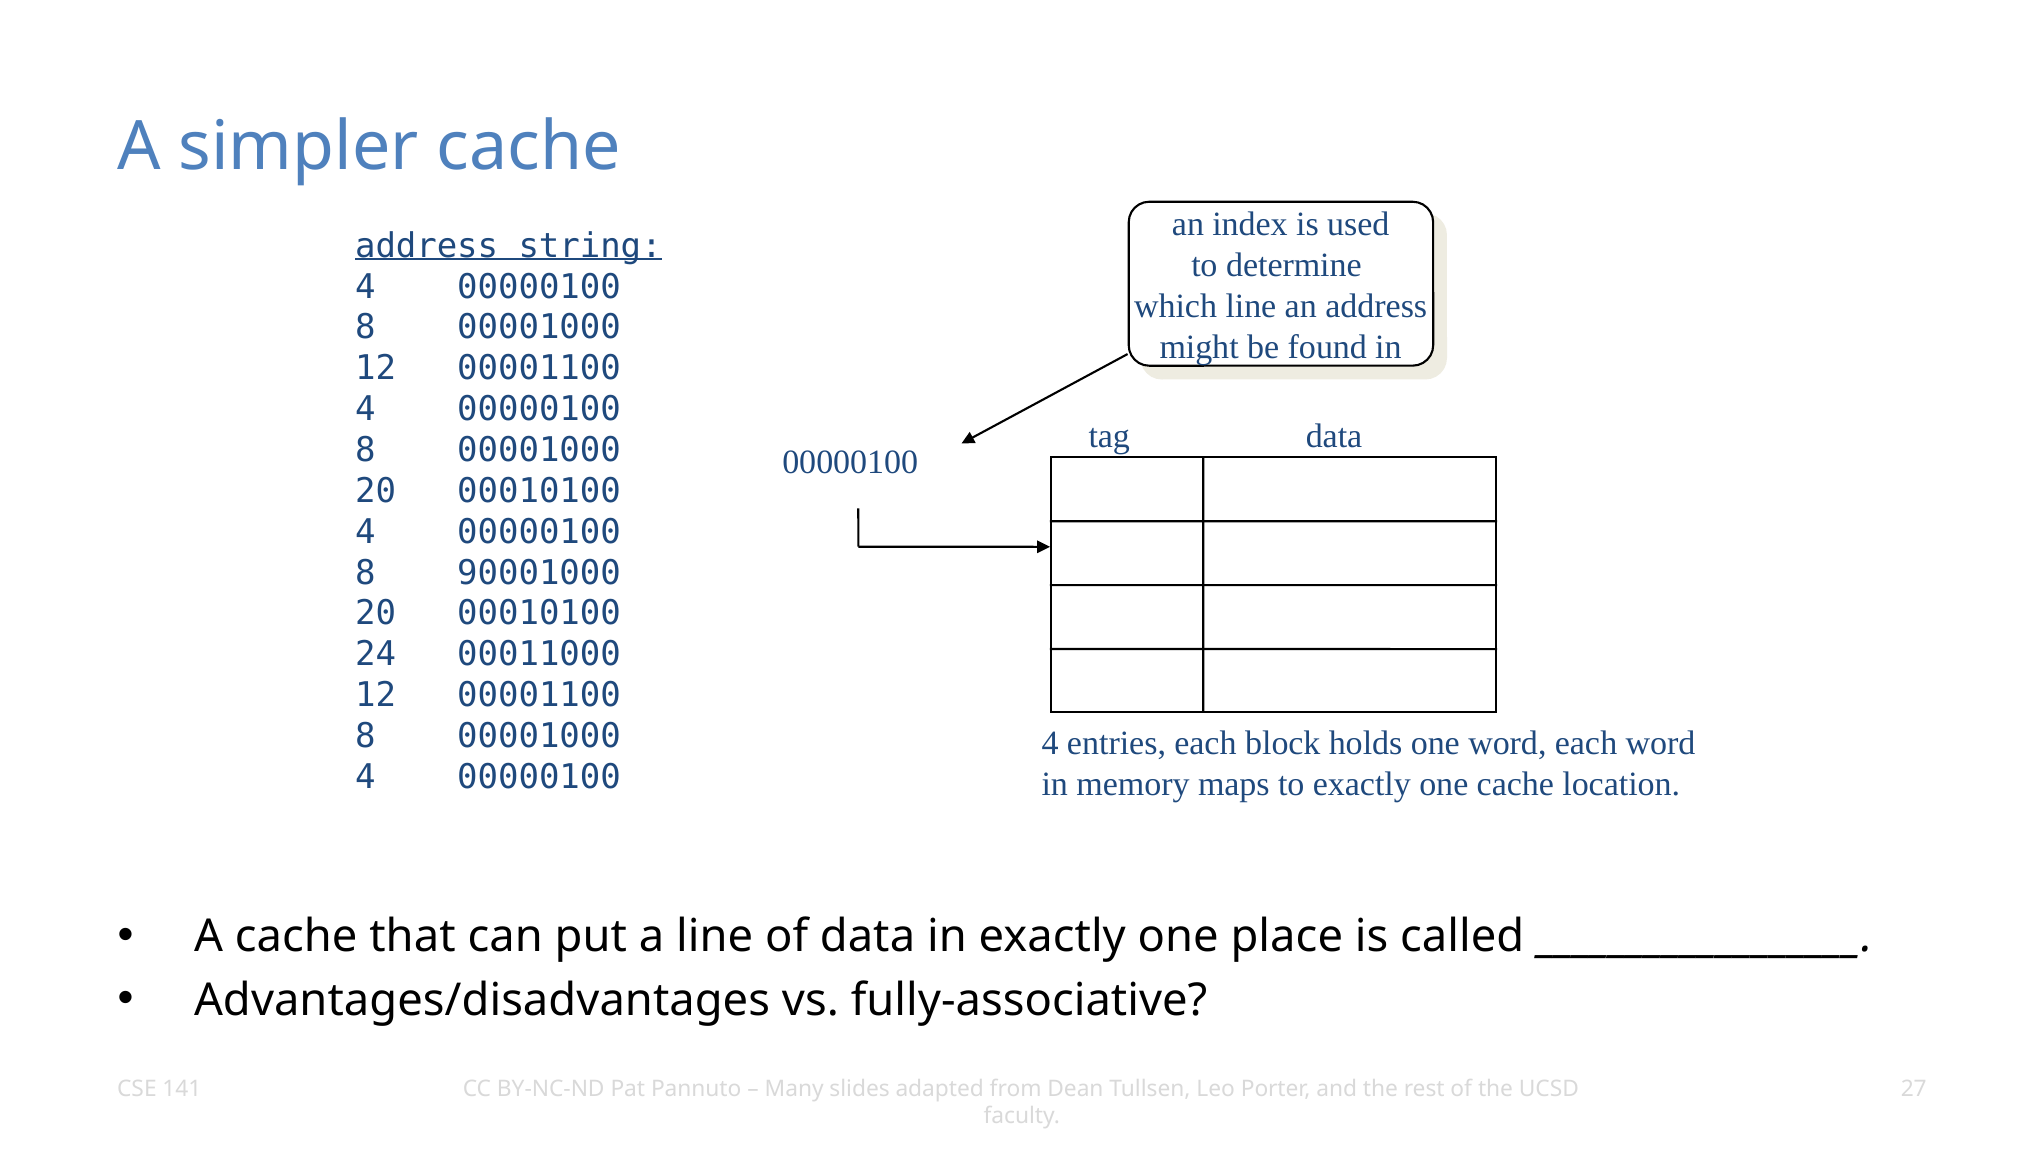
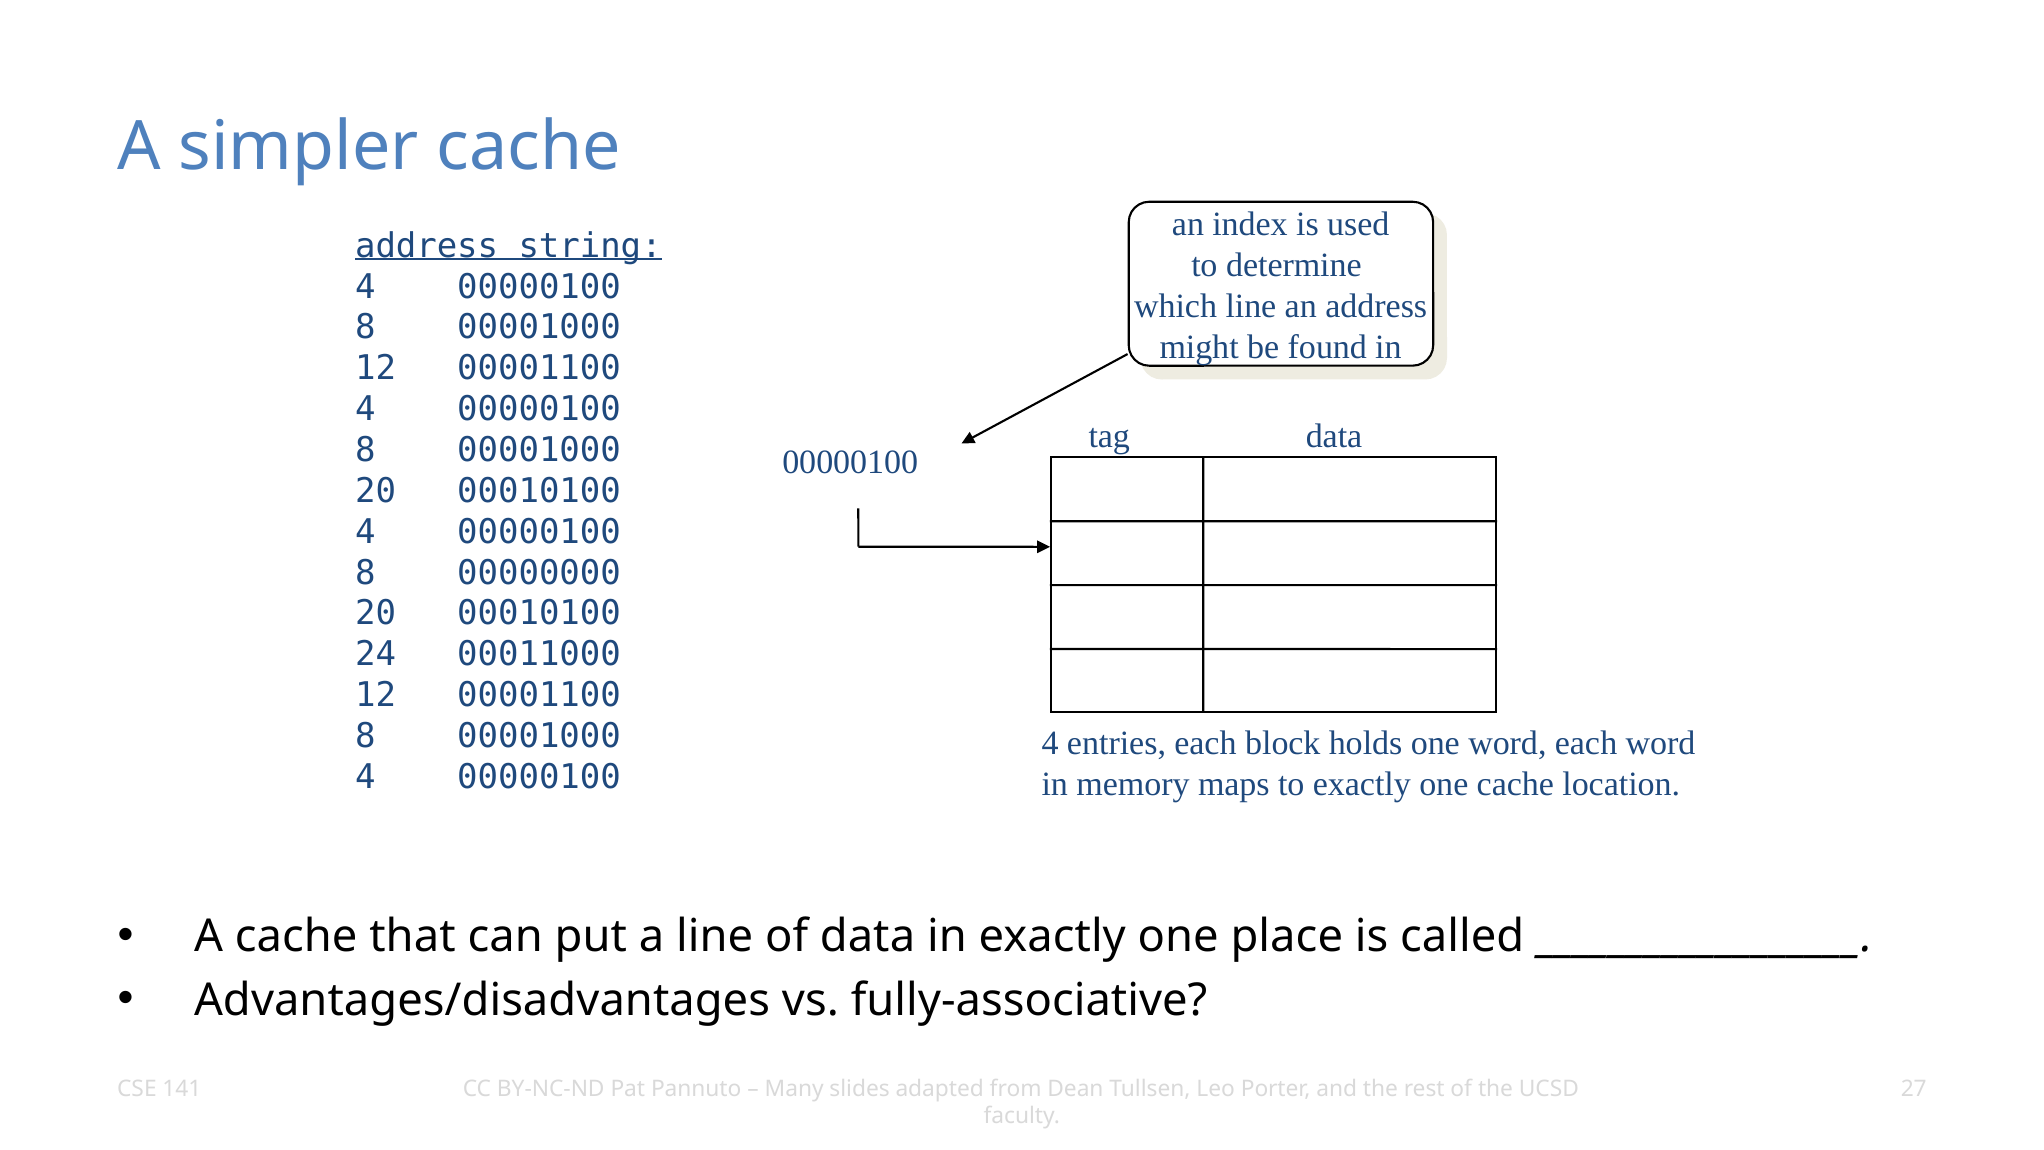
90001000: 90001000 -> 00000000 (539, 573)
